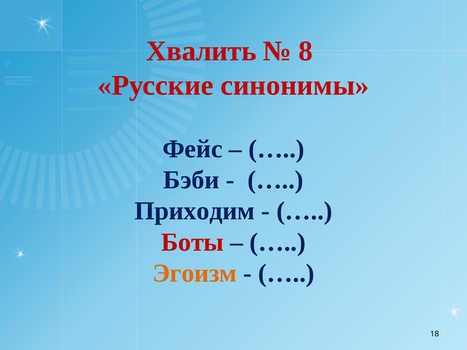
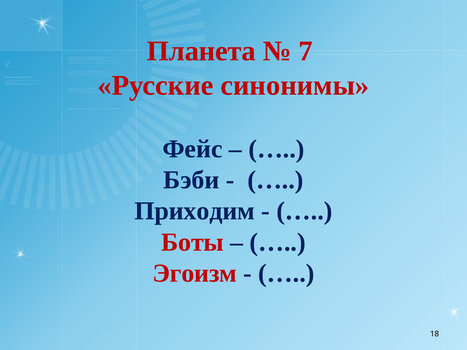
Хвалить: Хвалить -> Планета (201, 51)
8: 8 -> 7 (306, 51)
Эгоизм colour: orange -> red (195, 273)
